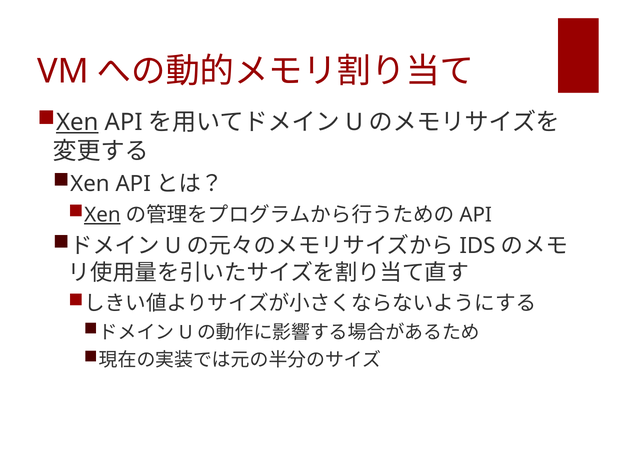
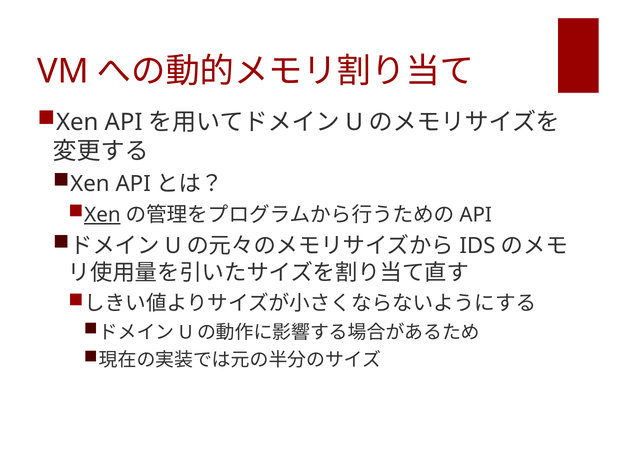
Xen underline: present -> none (77, 122)
